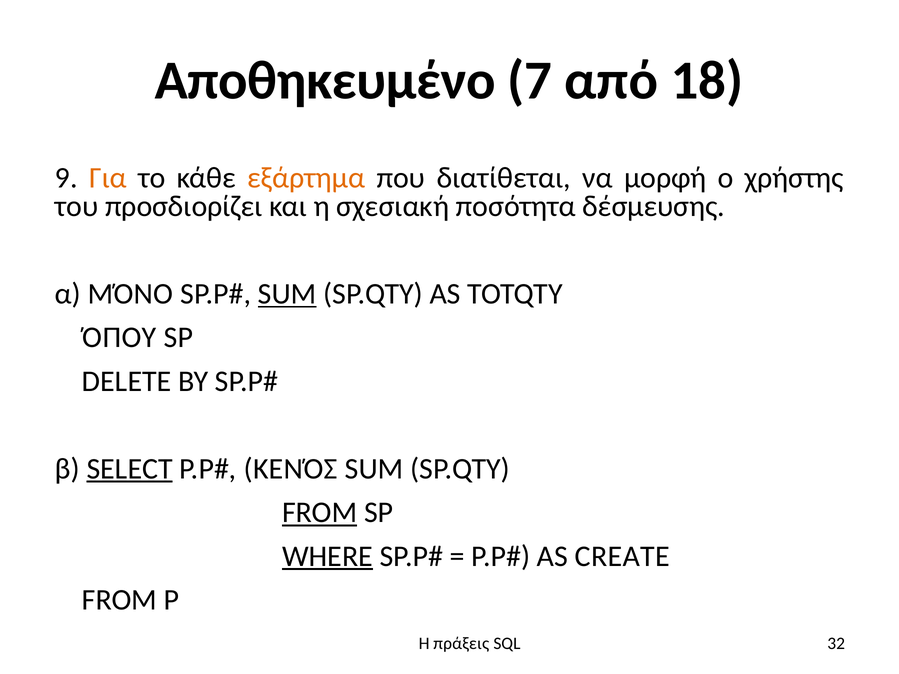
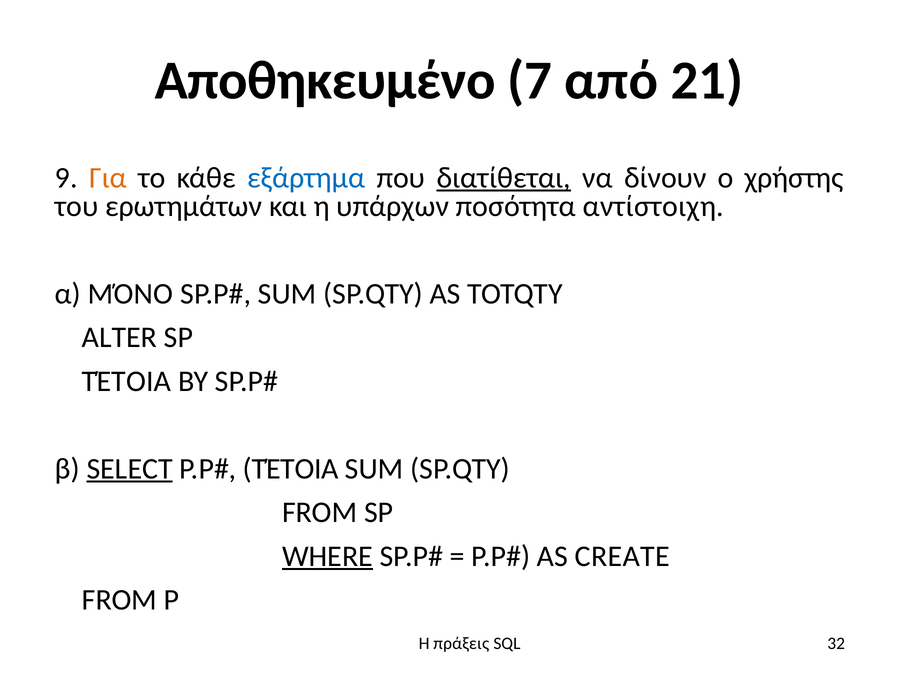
18: 18 -> 21 (707, 81)
εξάρτημα colour: orange -> blue (306, 178)
διατίθεται underline: none -> present (504, 178)
μορφή: μορφή -> δίνουν (665, 178)
προσδιορίζει: προσδιορίζει -> ερωτημάτων (184, 207)
σχεσιακή: σχεσιακή -> υπάρχων (393, 207)
δέσμευσης: δέσμευσης -> αντίστοιχη (653, 207)
SUM underline: present -> none (287, 294)
ΌΠΟΥ: ΌΠΟΥ -> ALTER (120, 338)
DELETE: DELETE -> ΤΈΤΟΙΑ (127, 381)
ΚΕΝΌΣ: ΚΕΝΌΣ -> ΤΈΤΟΙΑ (291, 469)
FROM underline: present -> none (320, 513)
